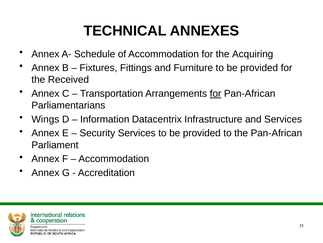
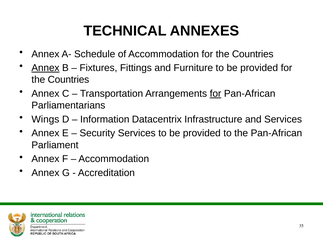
Accommodation for the Acquiring: Acquiring -> Countries (253, 54)
Annex underline: none -> present (45, 68)
Received: Received -> Countries (68, 79)
